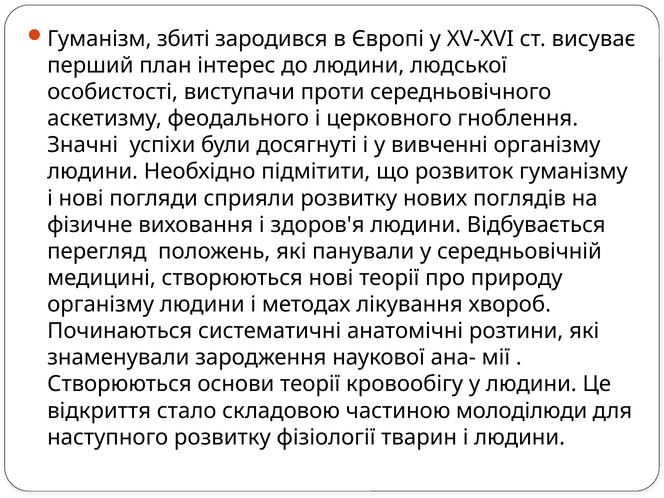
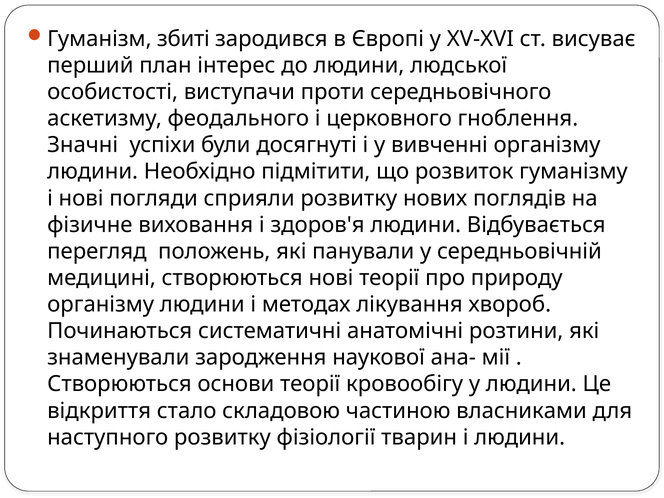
молоділюди: молоділюди -> власниками (522, 411)
